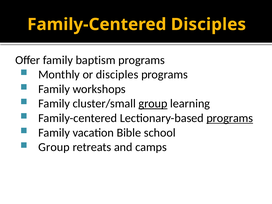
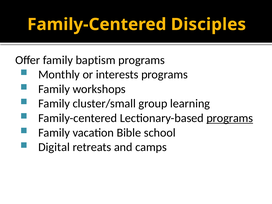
or disciples: disciples -> interests (117, 75)
group underline: present -> none (153, 104)
Group: Group -> Digital (54, 147)
